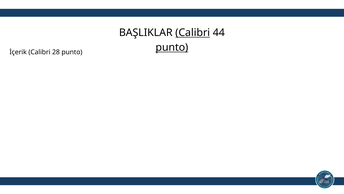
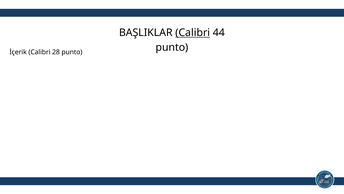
punto underline: present -> none (172, 47)
